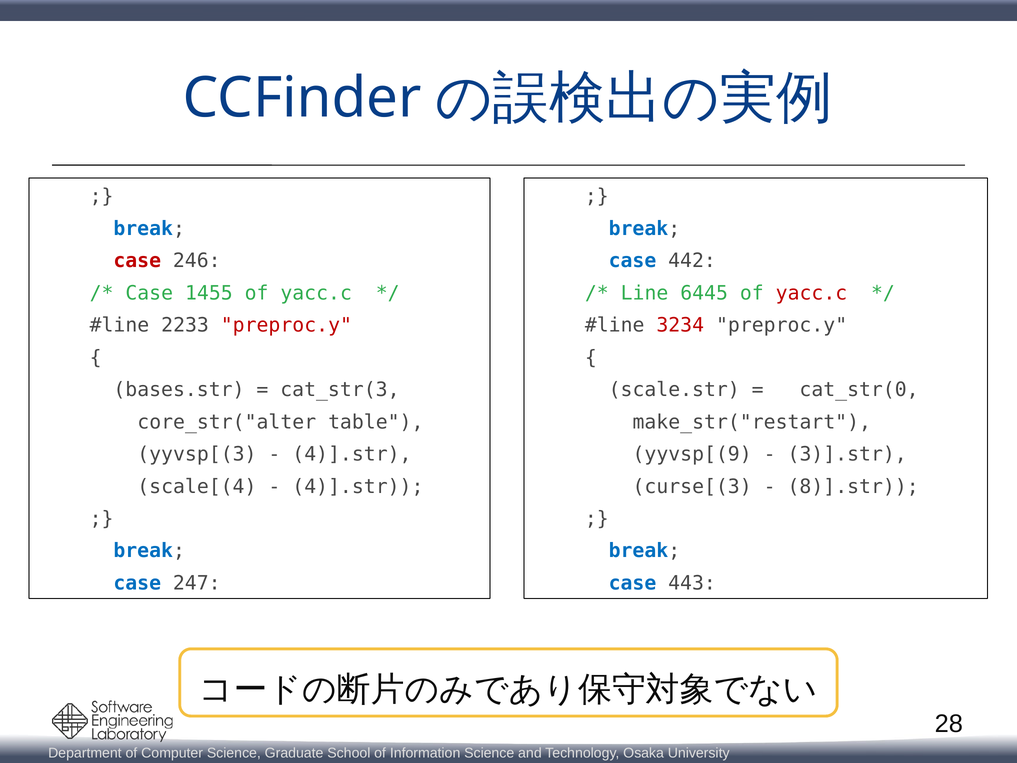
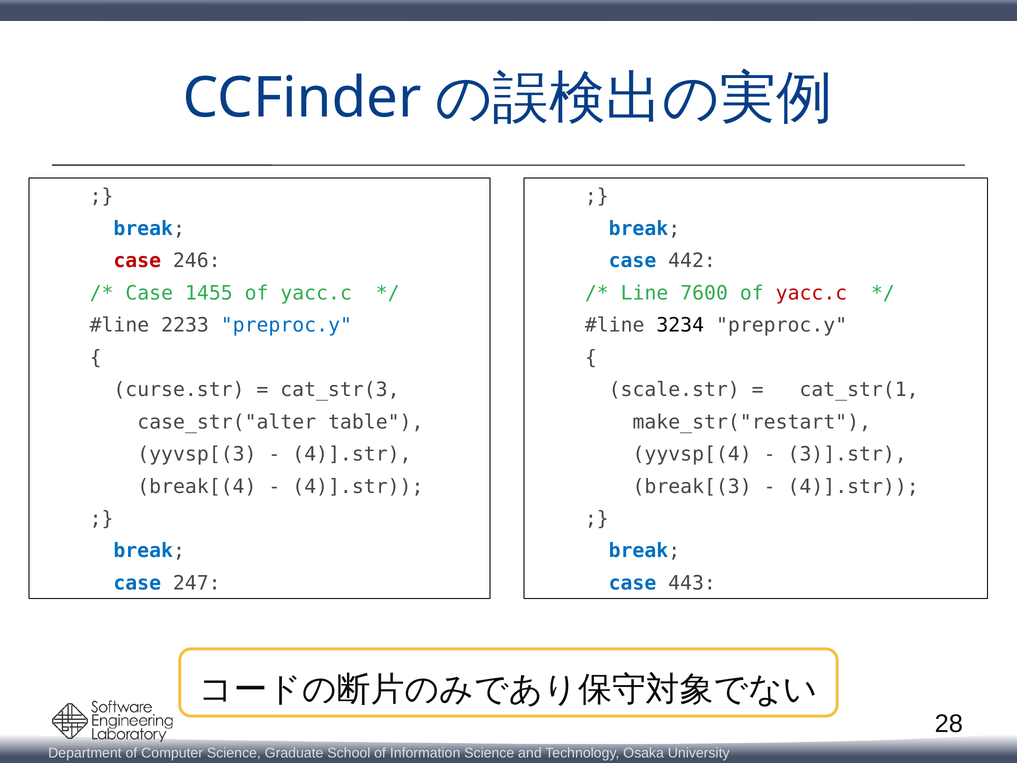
6445: 6445 -> 7600 (704, 293)
preproc.y colour: red -> blue (286, 325)
3234 colour: red -> black (680, 325)
bases.str: bases.str -> curse.str (179, 390)
cat_str(0: cat_str(0 -> cat_str(1 (859, 390)
core_str("alter: core_str("alter -> case_str("alter (227, 422)
yyvsp[(9: yyvsp[(9 -> yyvsp[(4 (692, 454)
scale[(4: scale[(4 -> break[(4 (197, 486)
curse[(3: curse[(3 -> break[(3 (692, 486)
8)].str: 8)].str -> 4)].str (853, 486)
